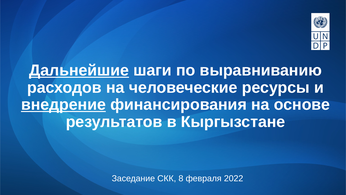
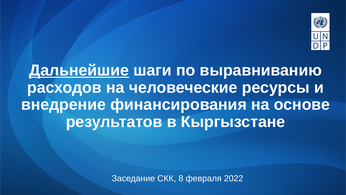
внедрение underline: present -> none (63, 105)
